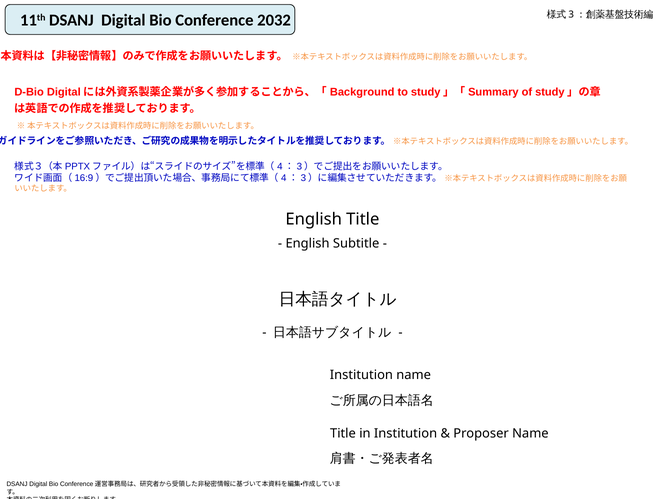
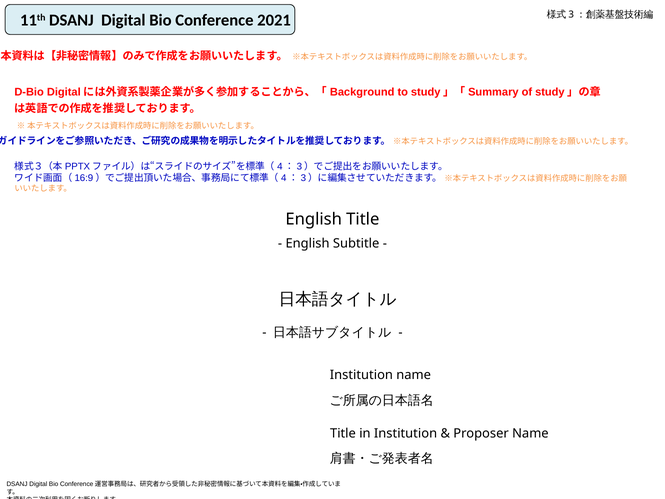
2032: 2032 -> 2021 (274, 20)
